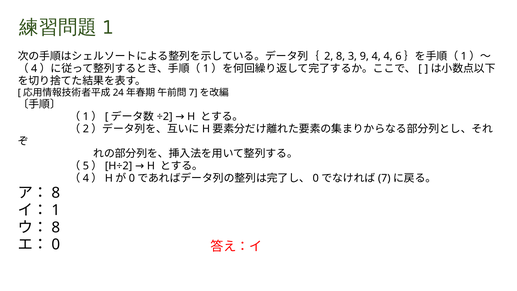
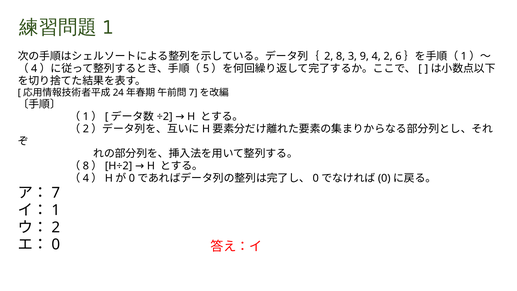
4 4: 4 -> 2 (388, 56)
1: 1 -> 5 (206, 69)
5: 5 -> 8 (86, 166)
7: 7 -> 0 (384, 178)
8: 8 -> 7 (56, 193)
8: 8 -> 2 (56, 227)
